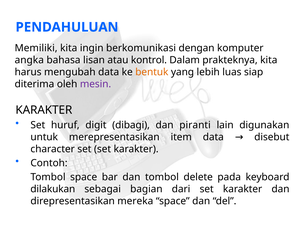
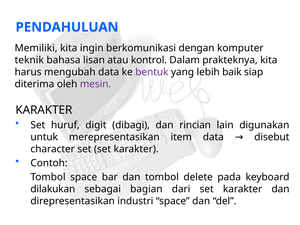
angka: angka -> teknik (29, 60)
bentuk colour: orange -> purple (152, 72)
luas: luas -> baik (232, 72)
piranti: piranti -> rincian (195, 125)
mereka: mereka -> industri (135, 201)
